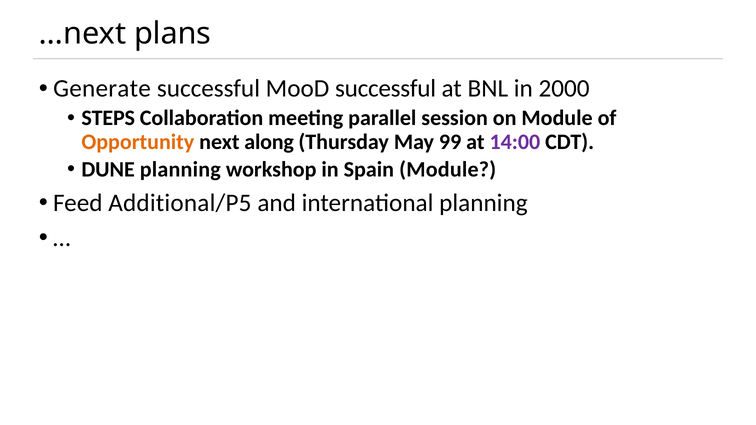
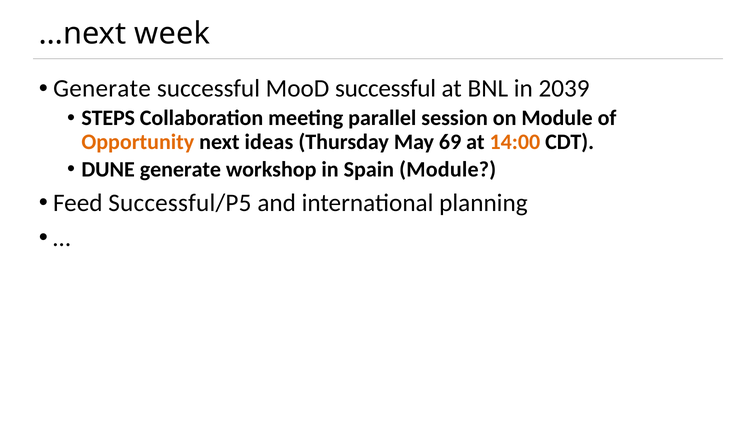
plans: plans -> week (172, 34)
2000: 2000 -> 2039 (564, 89)
along: along -> ideas (269, 142)
99: 99 -> 69 (450, 142)
14:00 colour: purple -> orange (515, 142)
DUNE planning: planning -> generate (180, 170)
Additional/P5: Additional/P5 -> Successful/P5 (180, 203)
